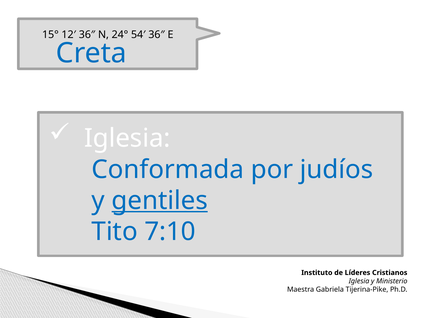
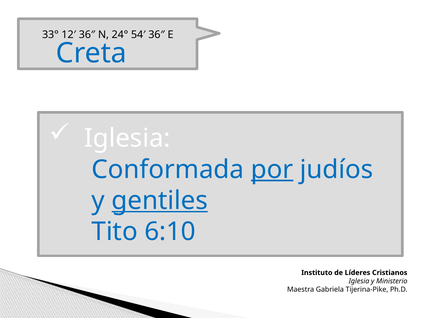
15°: 15° -> 33° (50, 35)
por underline: none -> present (272, 169)
7:10: 7:10 -> 6:10 (170, 232)
